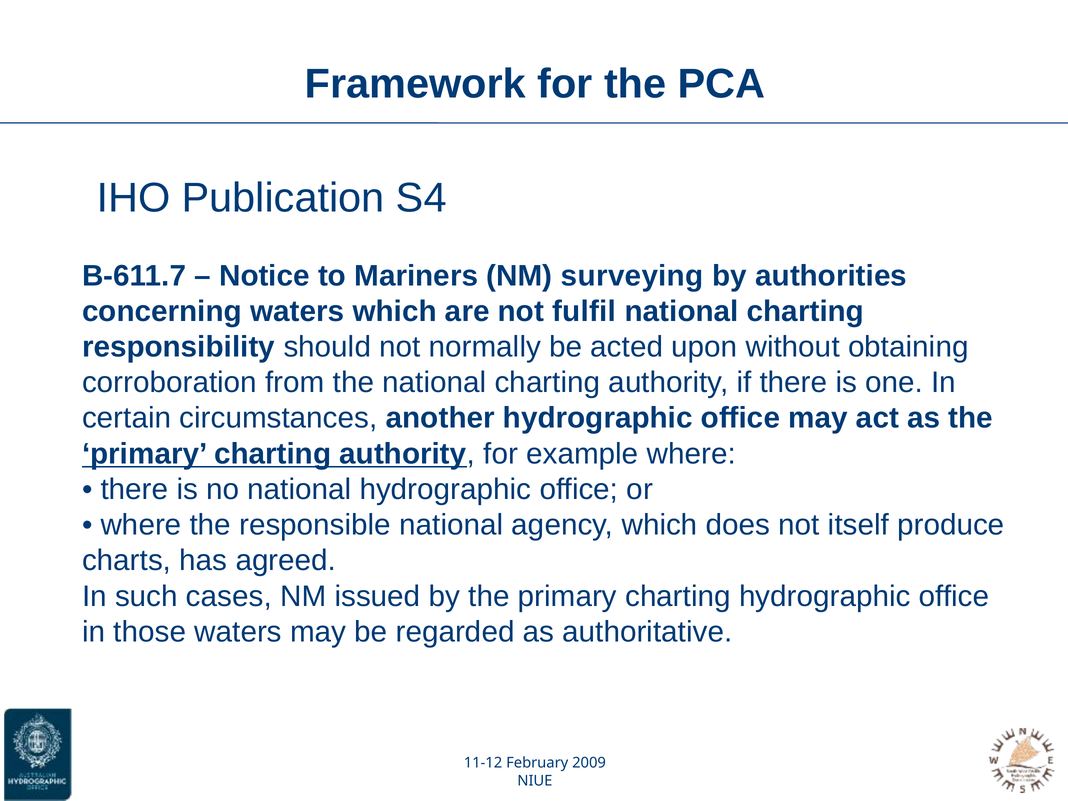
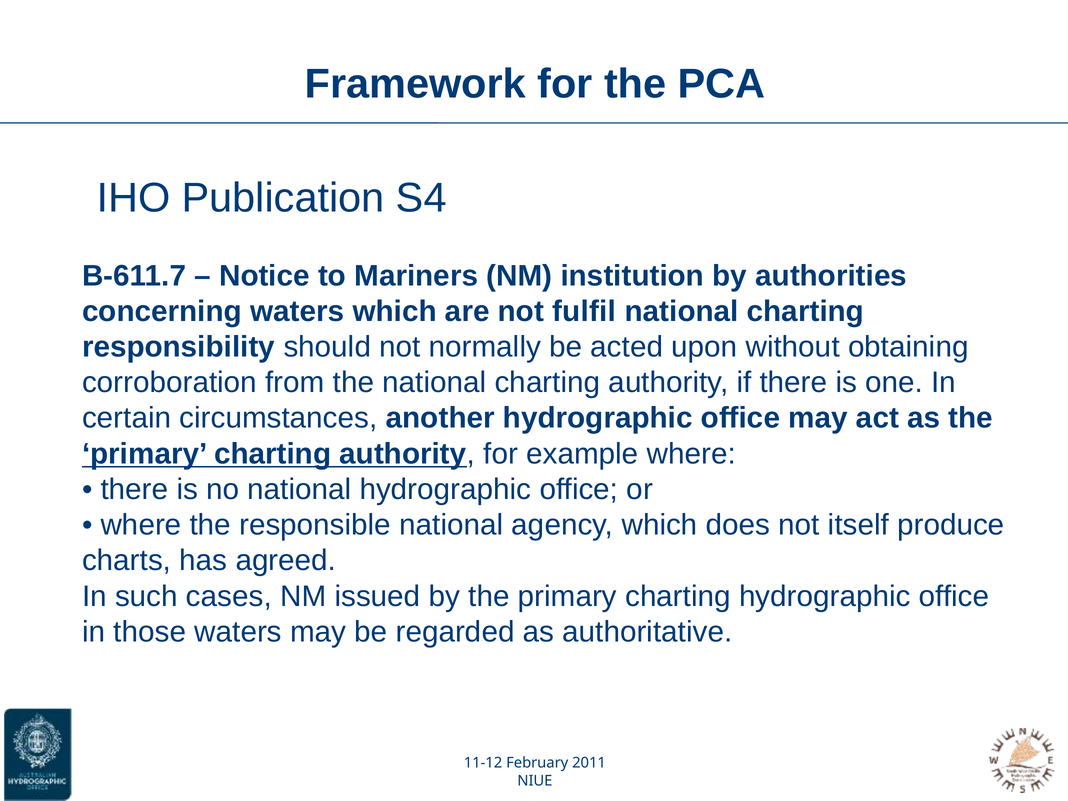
surveying: surveying -> institution (632, 276)
2009: 2009 -> 2011 (589, 763)
